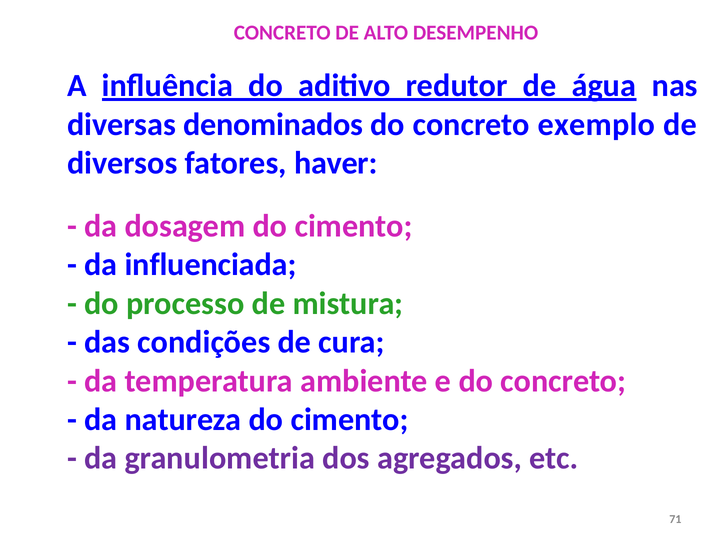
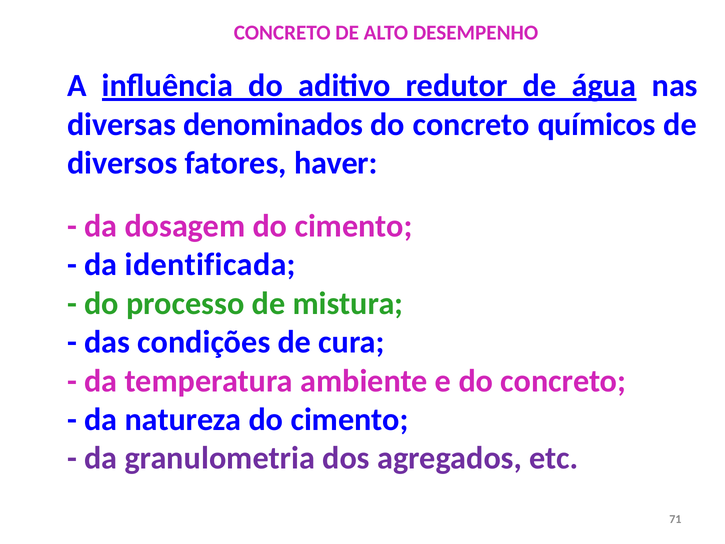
exemplo: exemplo -> químicos (597, 124)
influenciada: influenciada -> identificada (210, 265)
